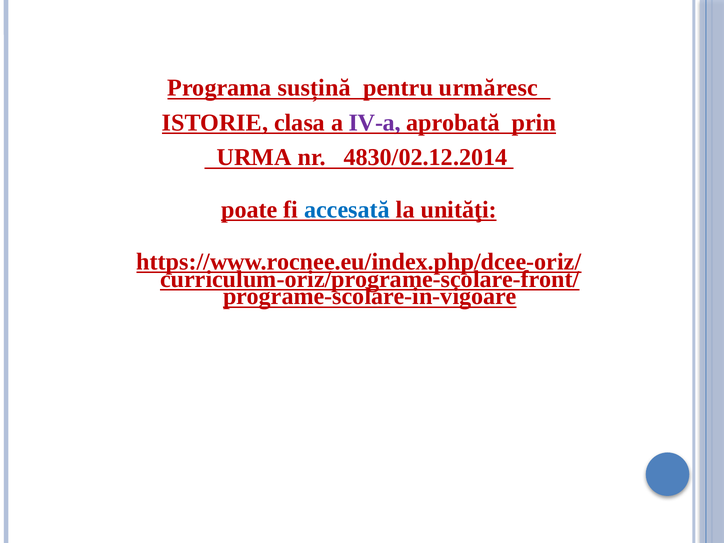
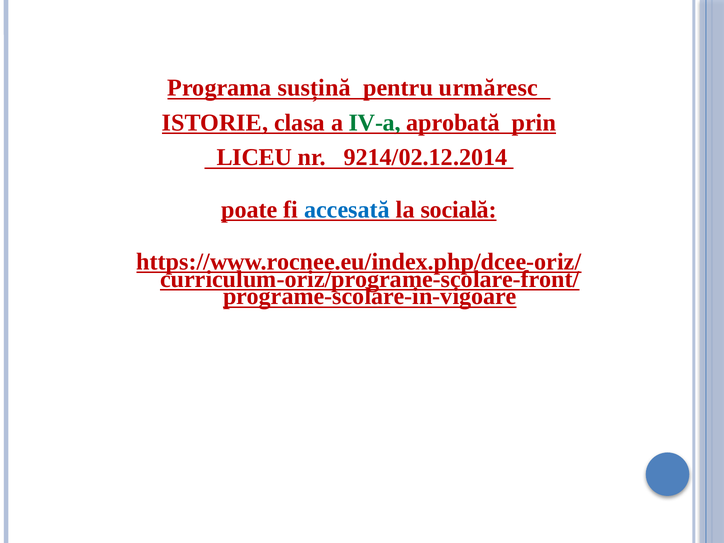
IV-a colour: purple -> green (375, 123)
URMA: URMA -> LICEU (254, 157)
4830/02.12.2014: 4830/02.12.2014 -> 9214/02.12.2014 (426, 157)
unităţi: unităţi -> socială (459, 210)
